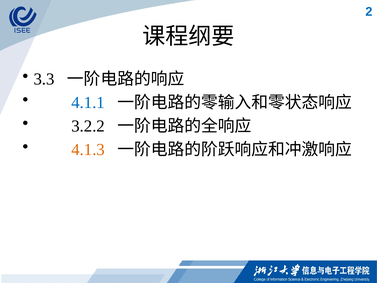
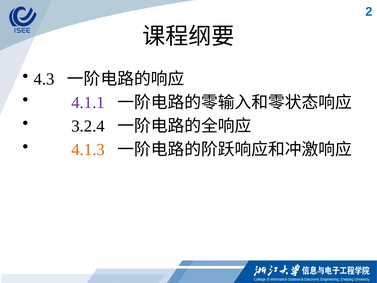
3.3: 3.3 -> 4.3 (44, 79)
4.1.1 colour: blue -> purple (88, 103)
3.2.2: 3.2.2 -> 3.2.4 (88, 126)
